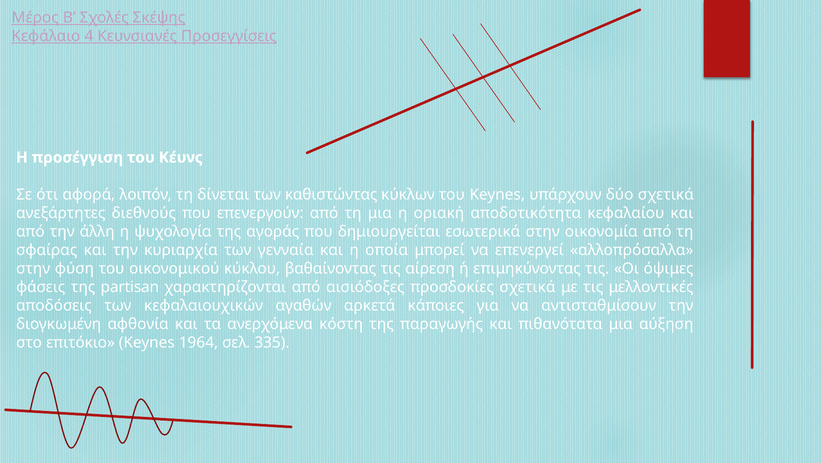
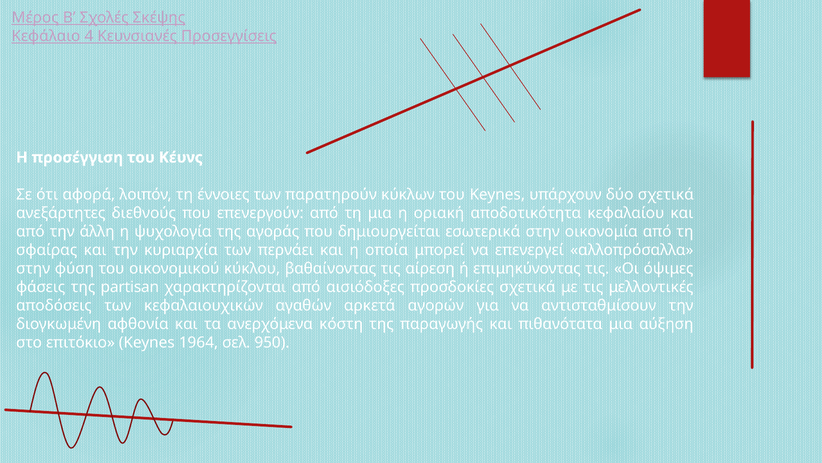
δίνεται: δίνεται -> έννοιες (223, 194)
καθιστώντας: καθιστώντας -> παρατηρούν (331, 194)
γενναία: γενναία -> περνάει (286, 250)
κάποιες: κάποιες -> αγορών (436, 305)
335: 335 -> 950 (272, 342)
